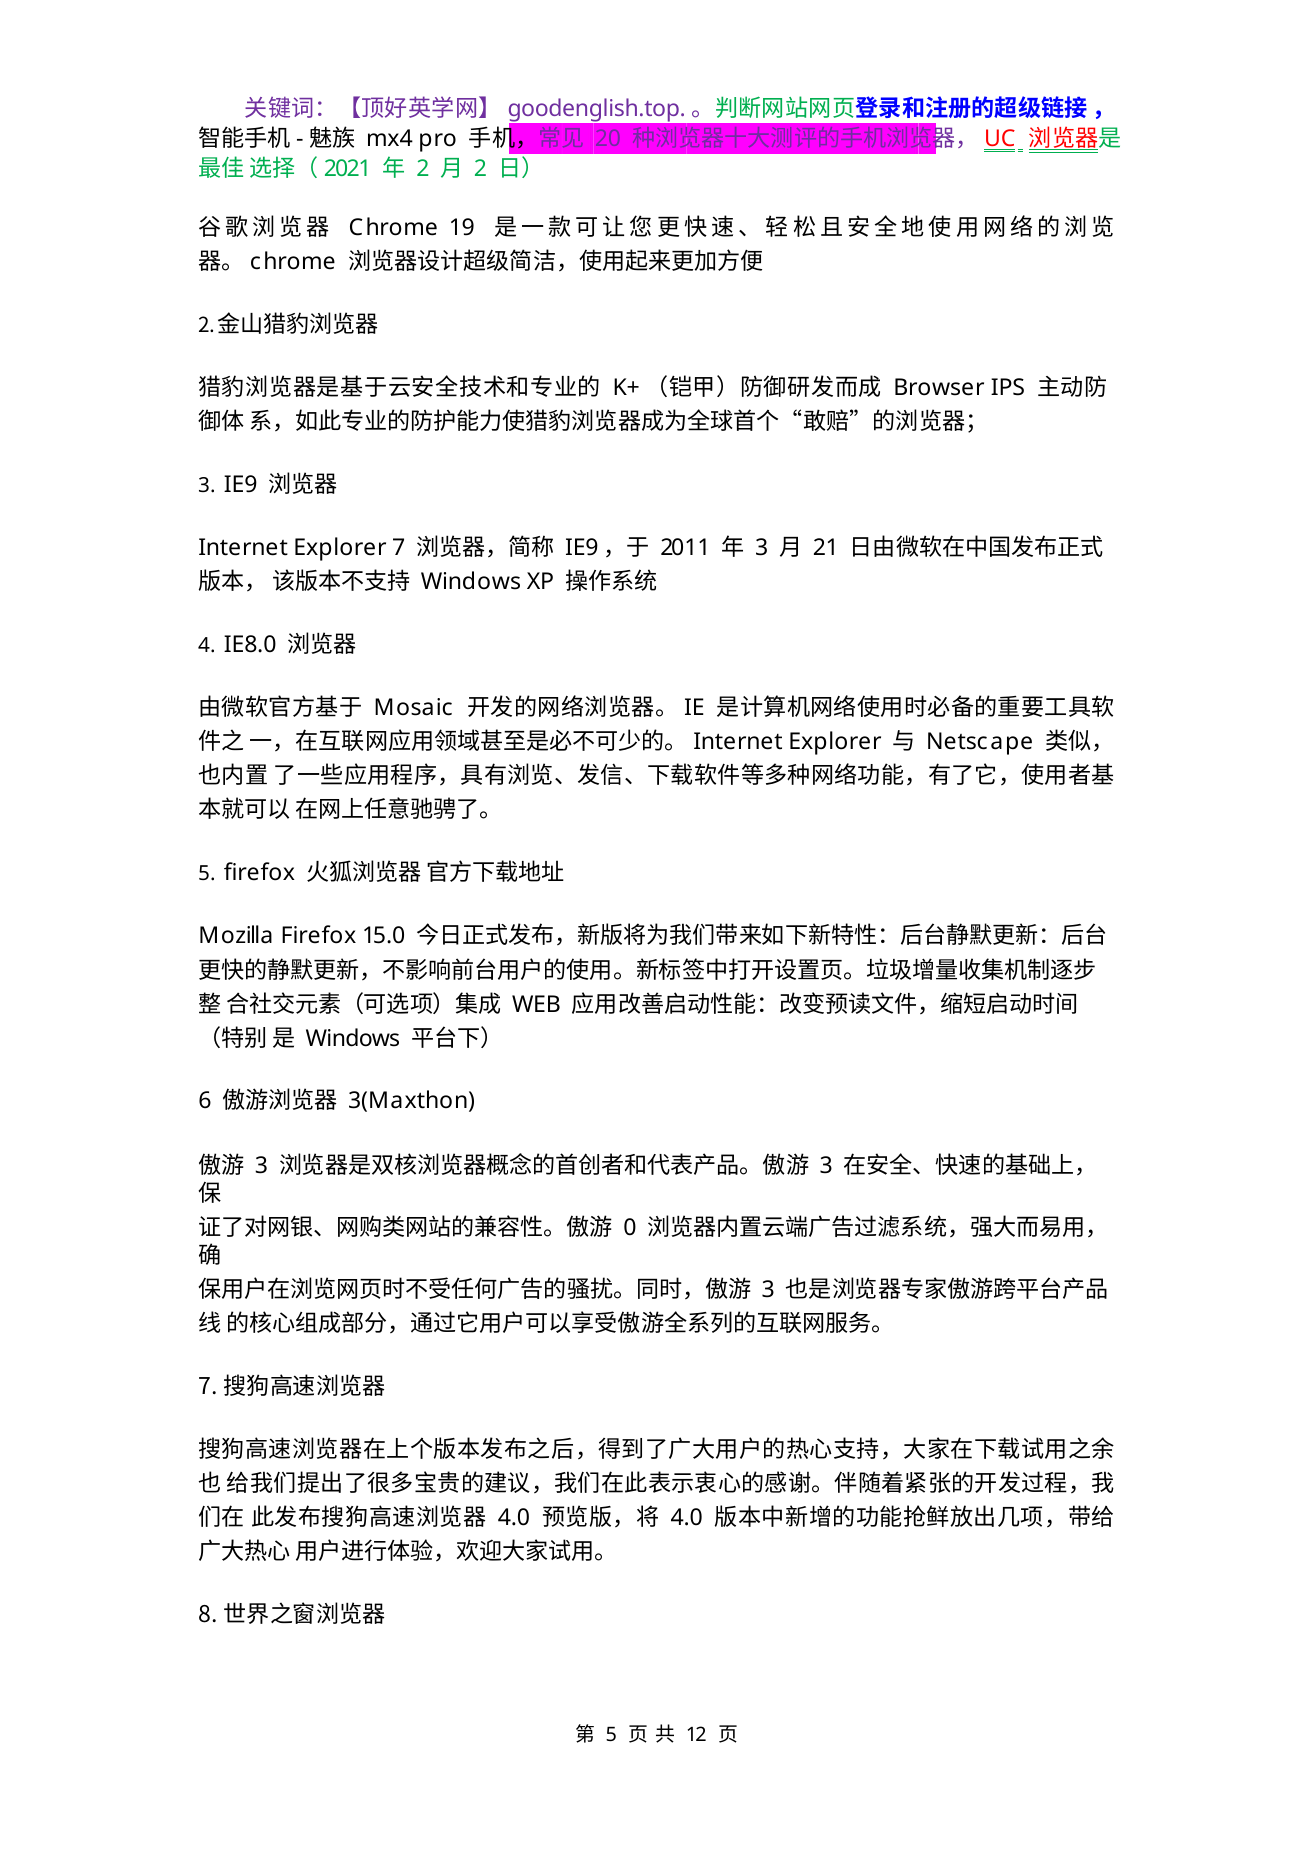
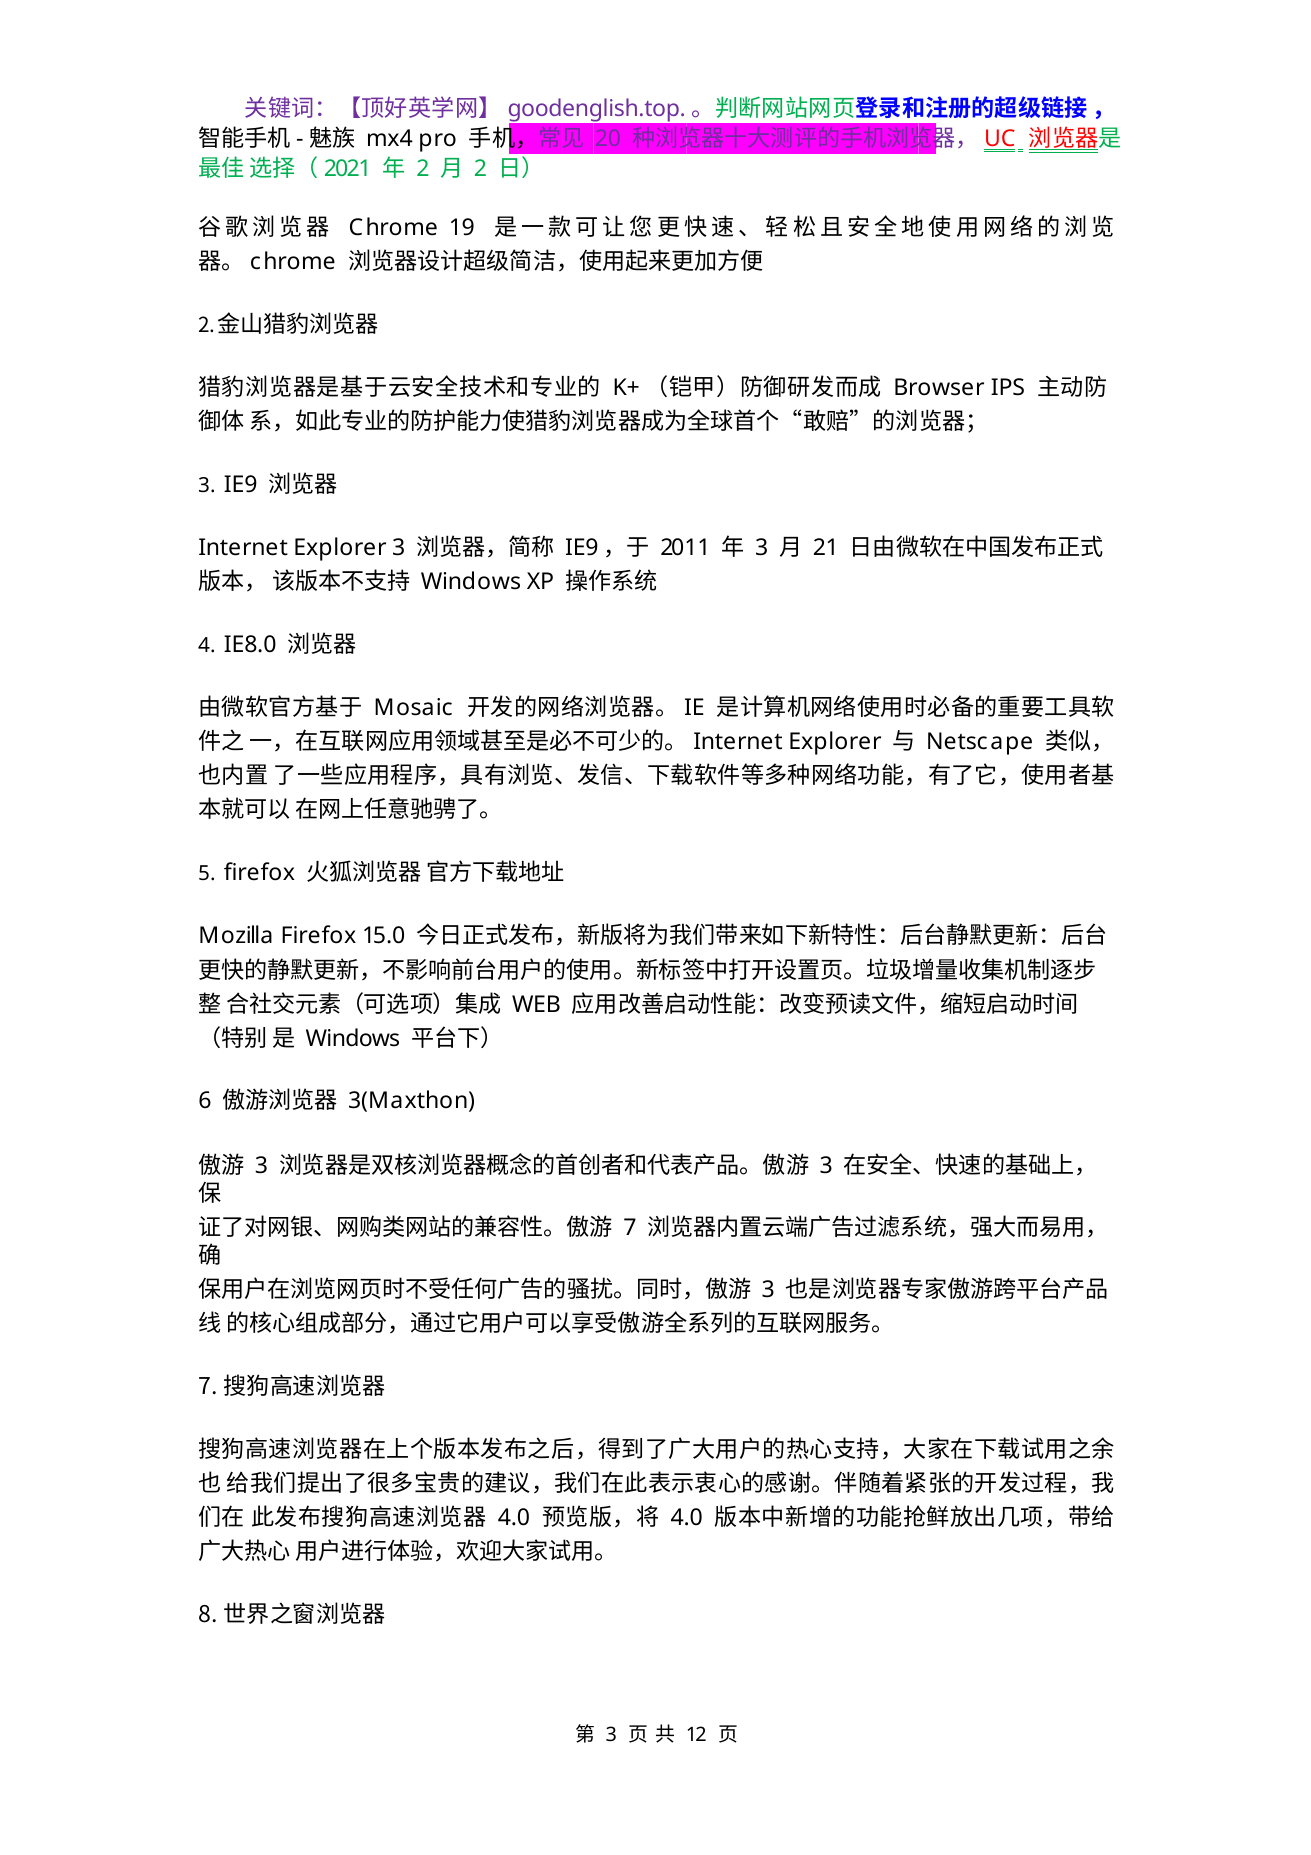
Explorer 7: 7 -> 3 (399, 548)
0: 0 -> 7 (630, 1228)
5: 5 -> 3 (611, 1735)
